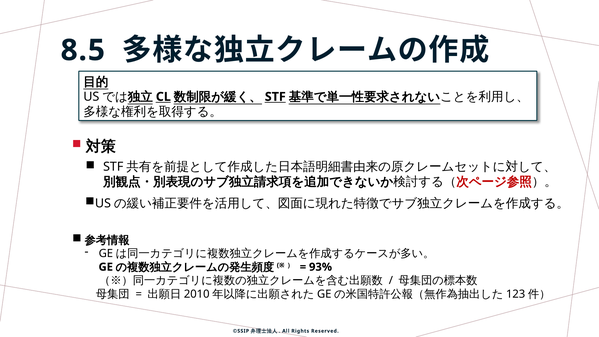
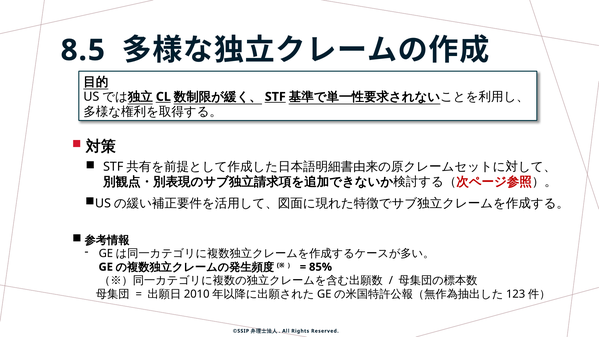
93%: 93% -> 85% (320, 267)
